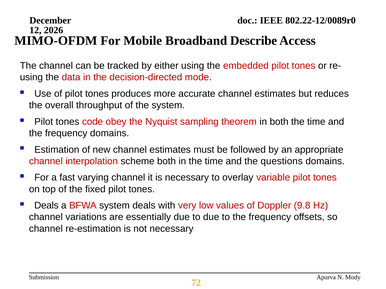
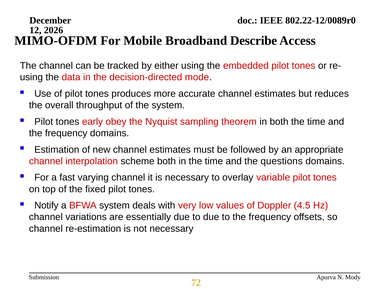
code: code -> early (93, 122)
Deals: Deals -> Notify (46, 206)
9.8: 9.8 -> 4.5 (302, 206)
